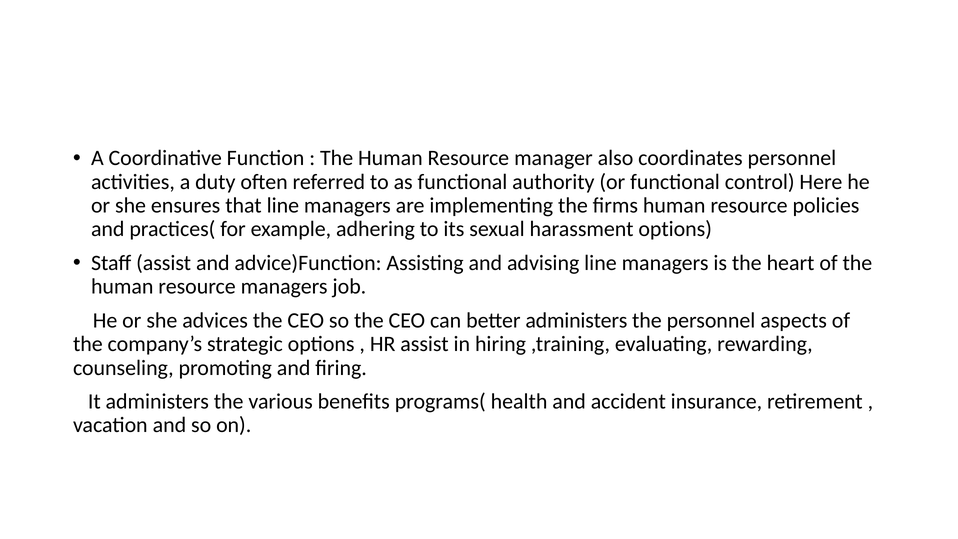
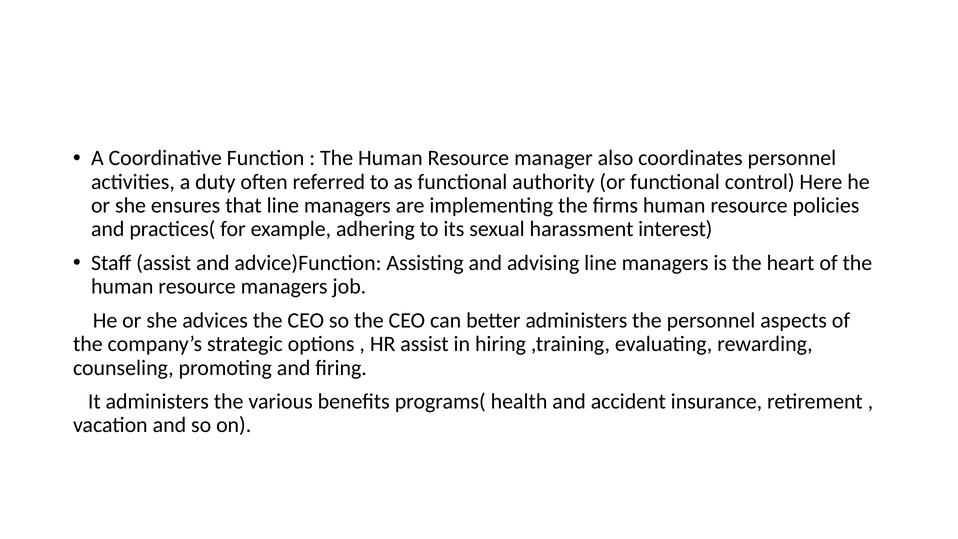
harassment options: options -> interest (675, 229)
